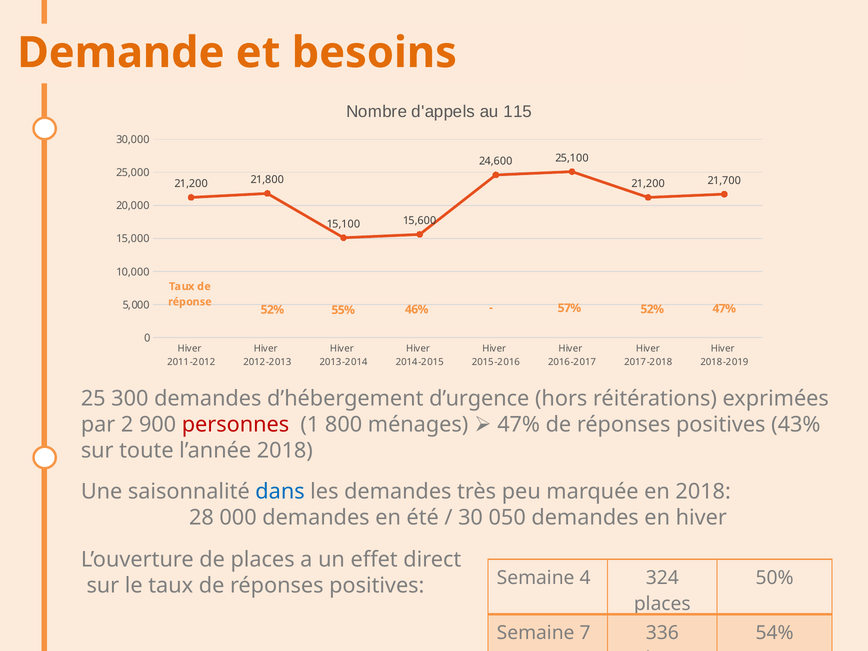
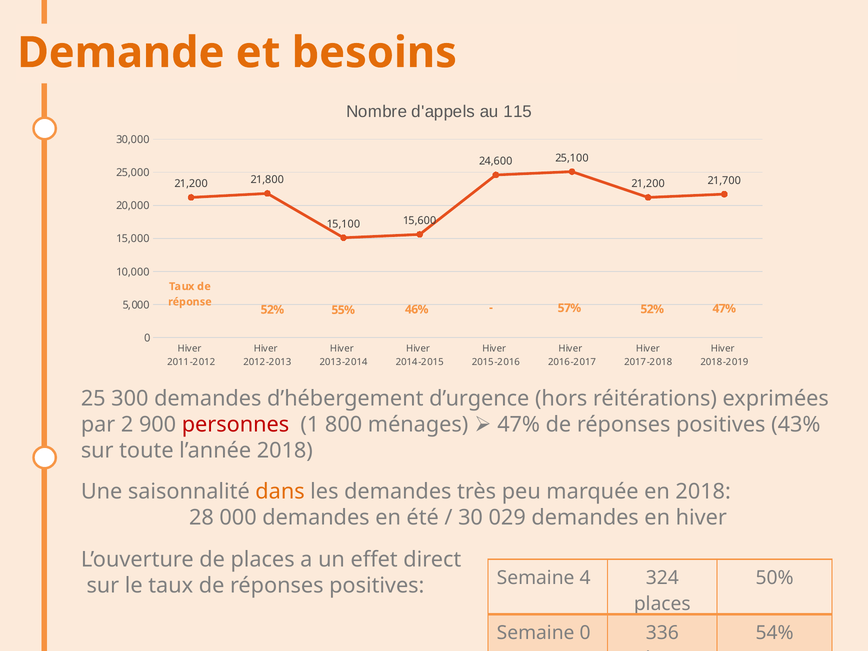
dans colour: blue -> orange (280, 492)
050: 050 -> 029 (507, 518)
Semaine 7: 7 -> 0 (585, 633)
